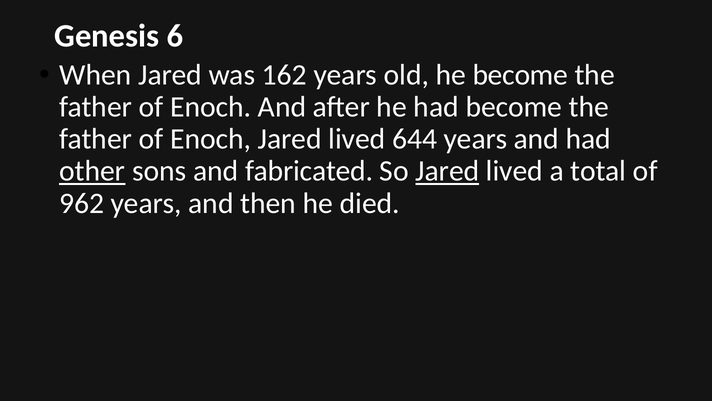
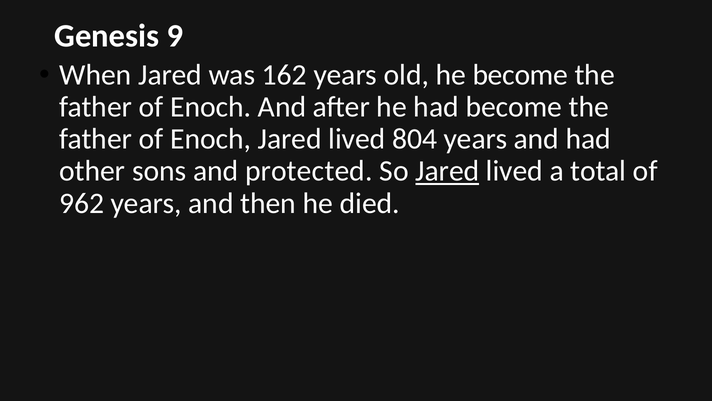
6: 6 -> 9 (175, 36)
644: 644 -> 804 (415, 139)
other underline: present -> none (92, 171)
fabricated: fabricated -> protected (309, 171)
